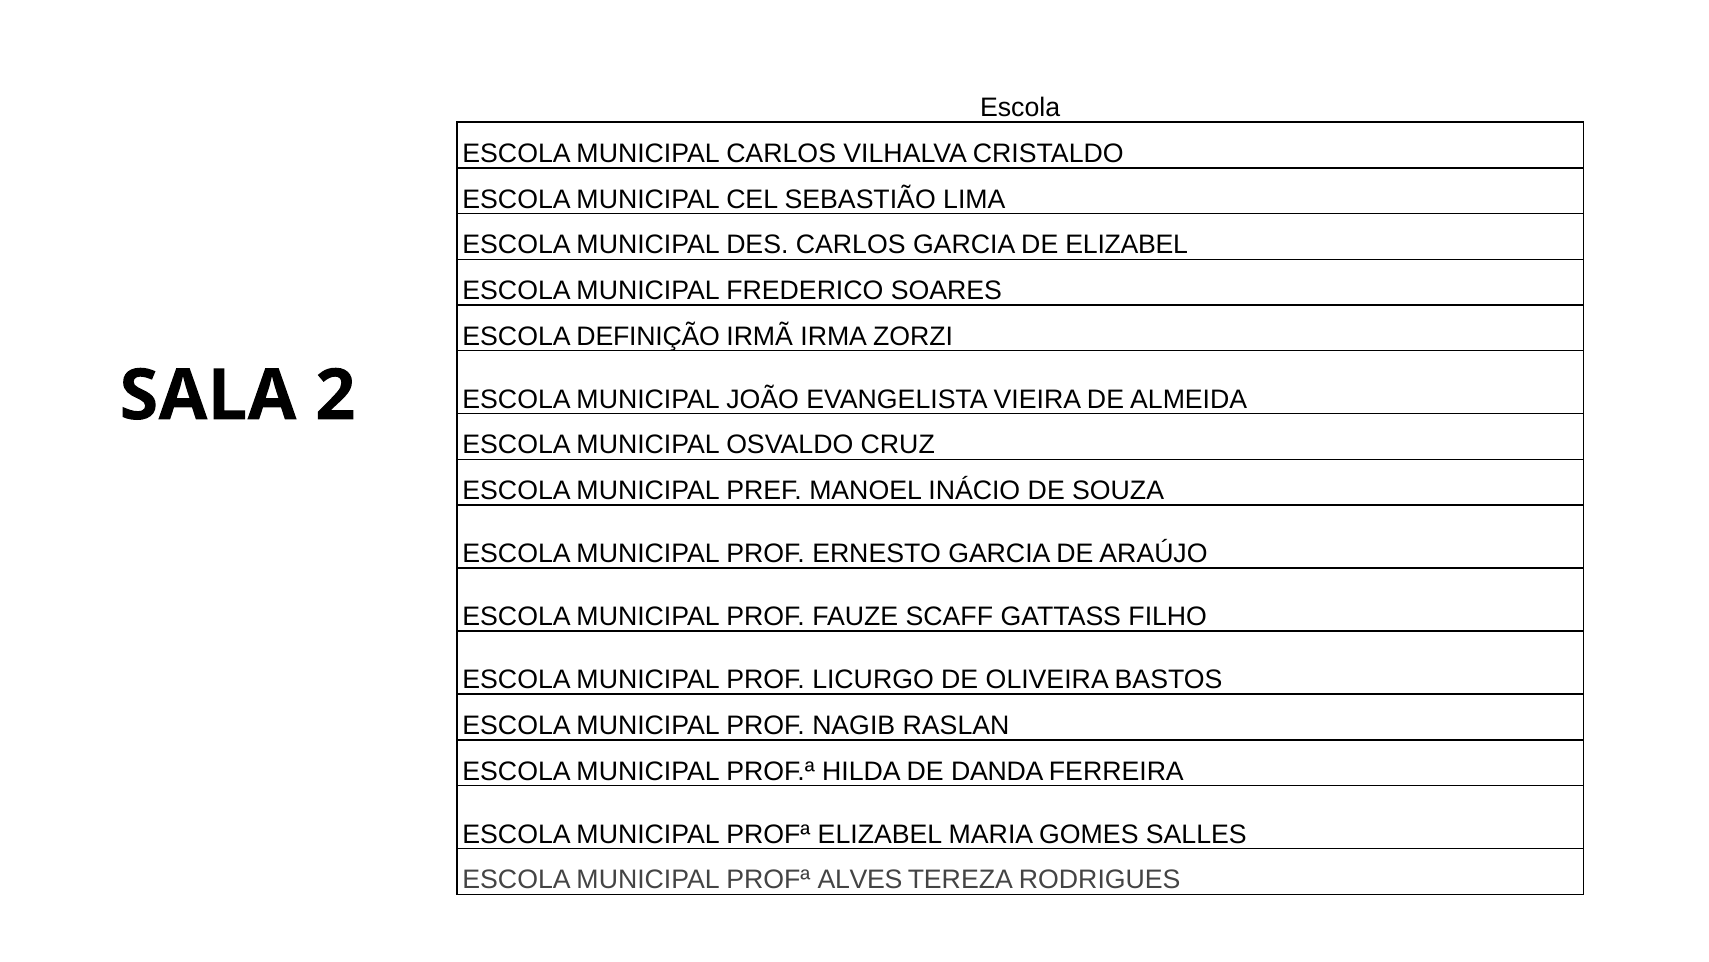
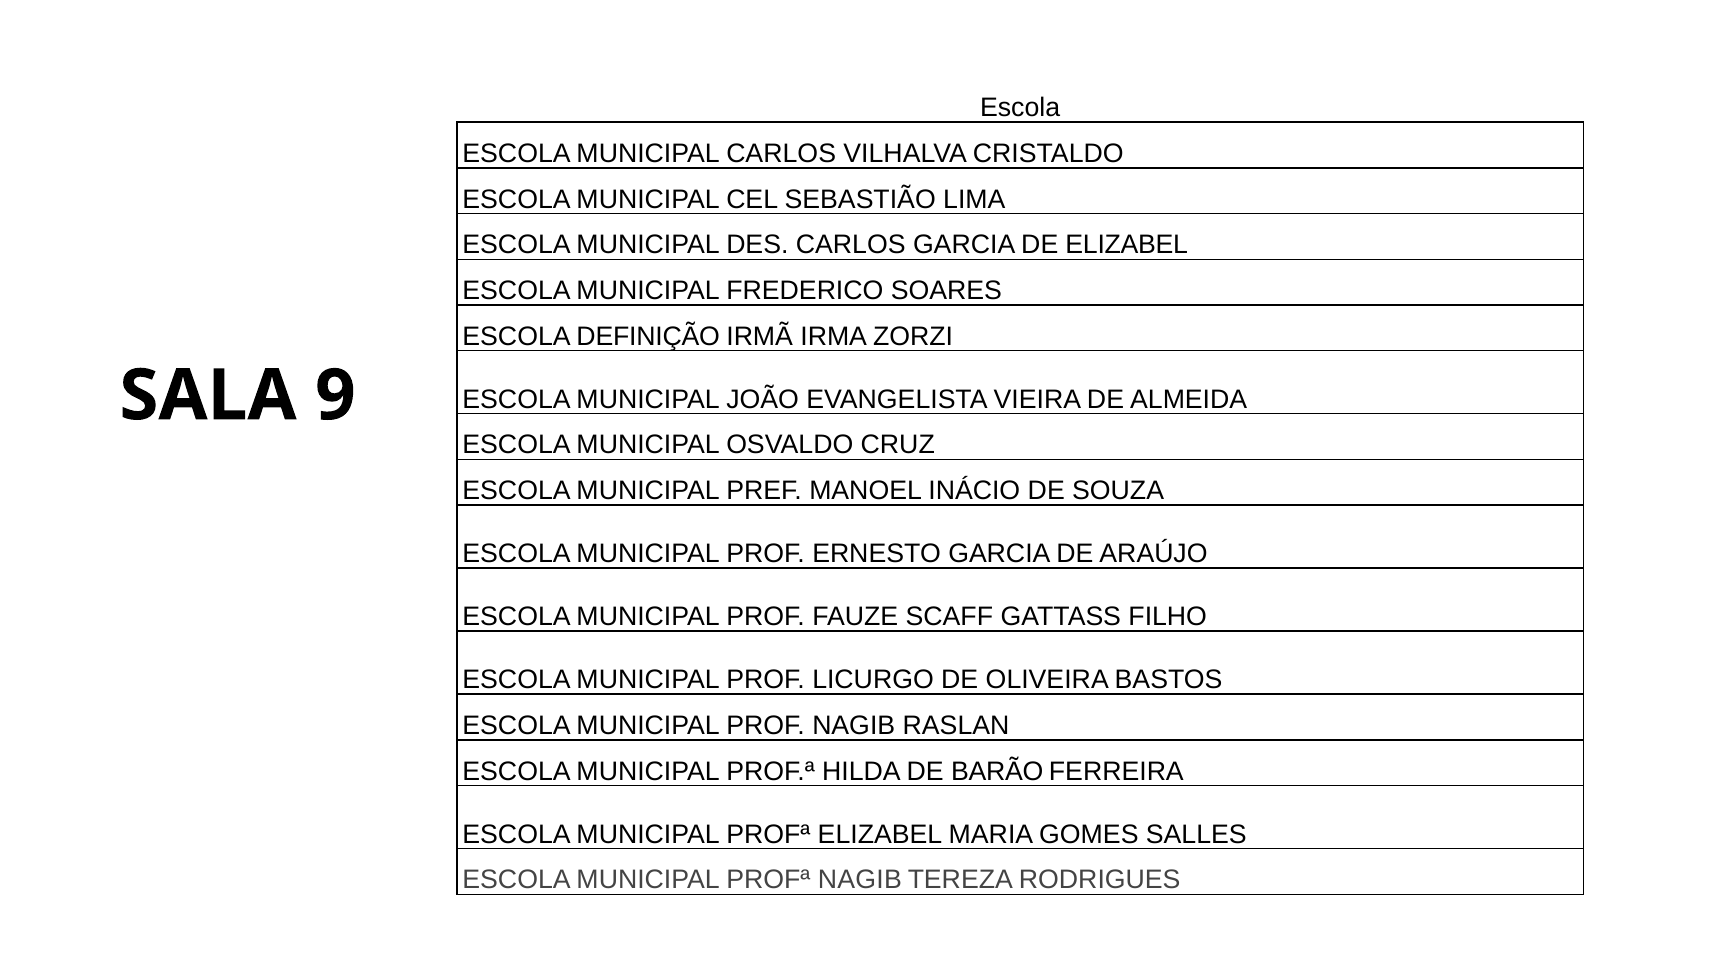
2: 2 -> 9 (335, 395)
DANDA: DANDA -> BARÃO (997, 771)
PROFª ALVES: ALVES -> NAGIB (860, 879)
